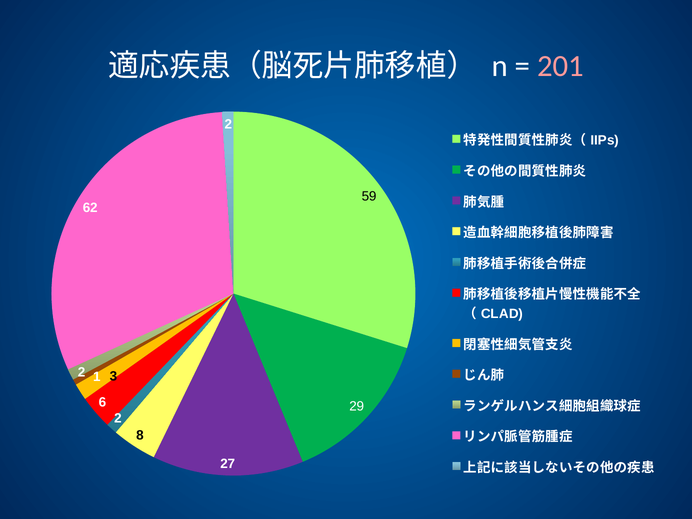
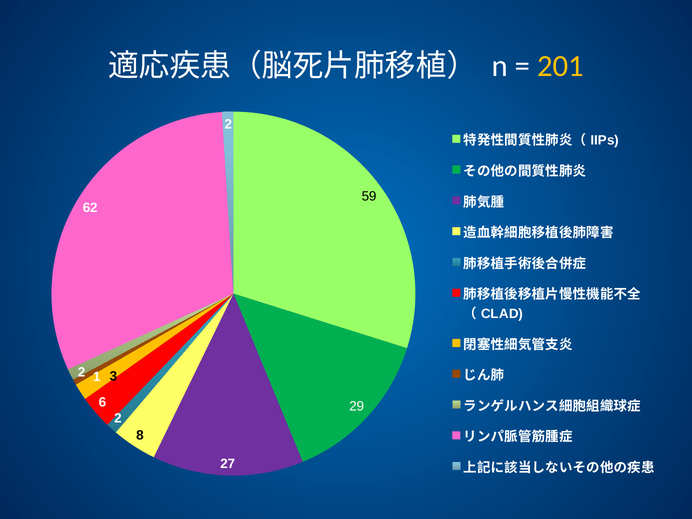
201 colour: pink -> yellow (560, 66)
